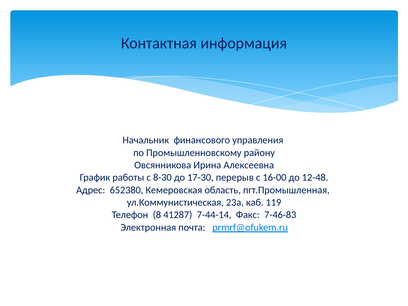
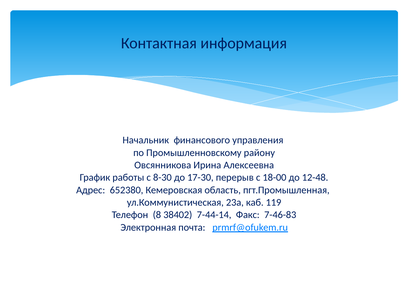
16-00: 16-00 -> 18-00 (275, 178)
41287: 41287 -> 38402 (178, 215)
